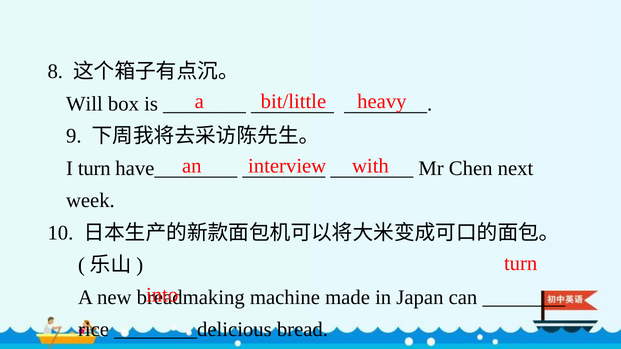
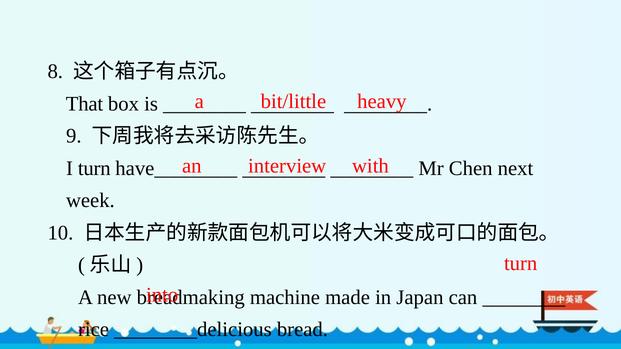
Will: Will -> That (84, 104)
